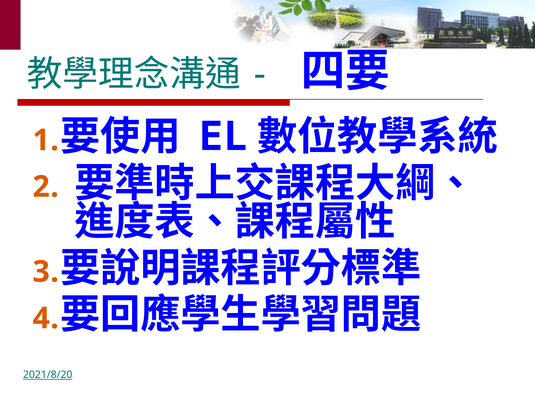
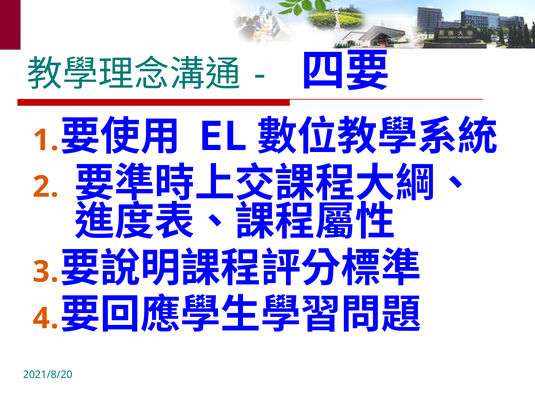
2021/8/20 underline: present -> none (48, 375)
